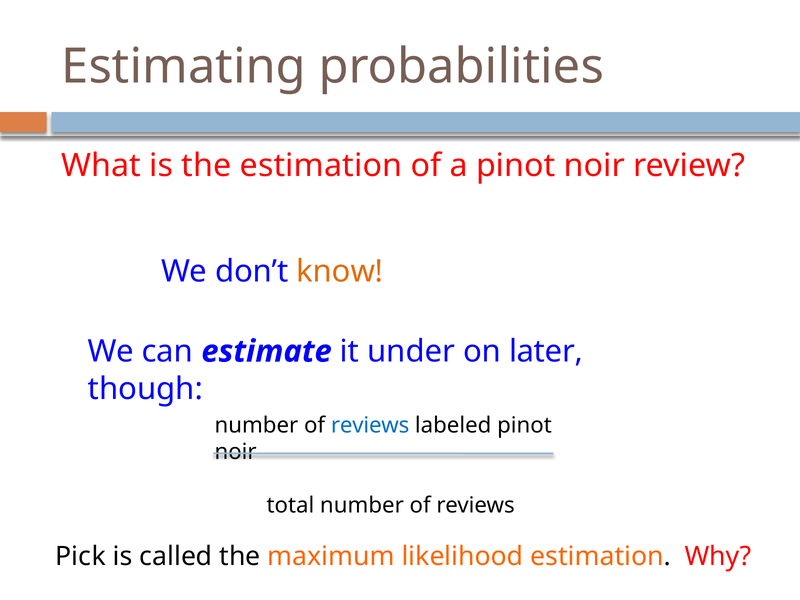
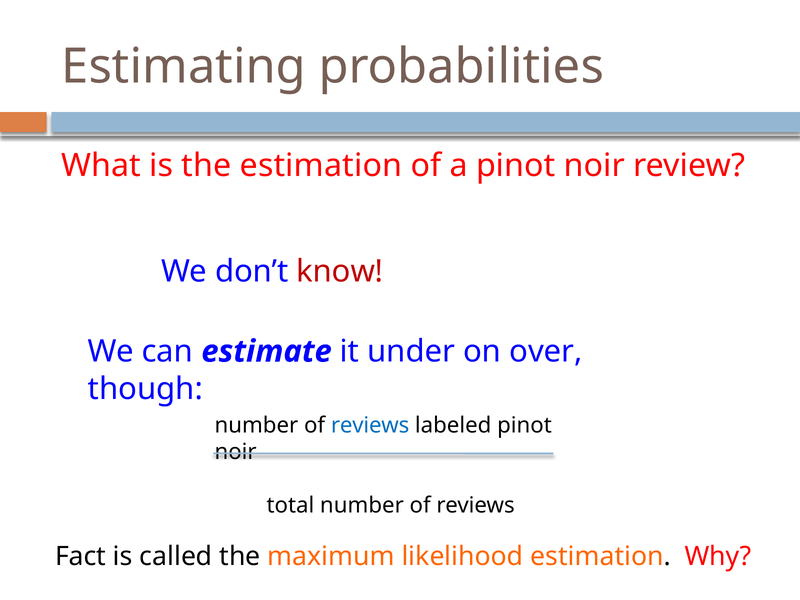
know colour: orange -> red (340, 271)
later: later -> over (546, 351)
Pick: Pick -> Fact (81, 557)
